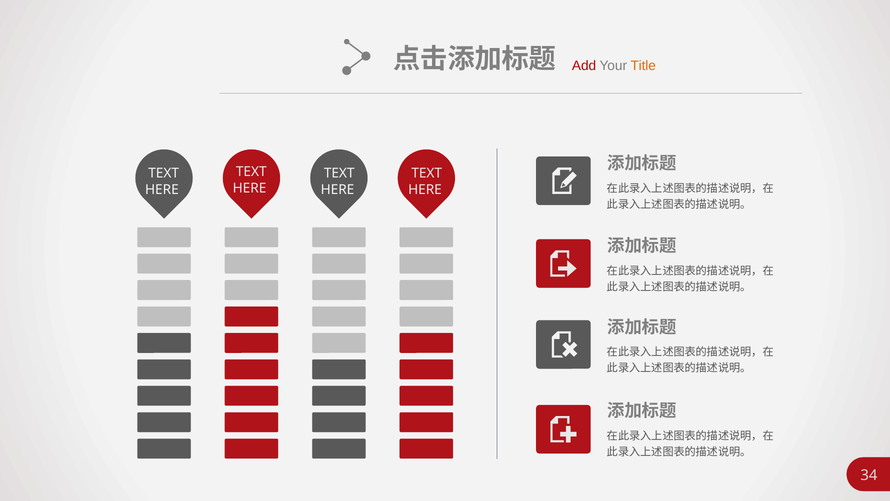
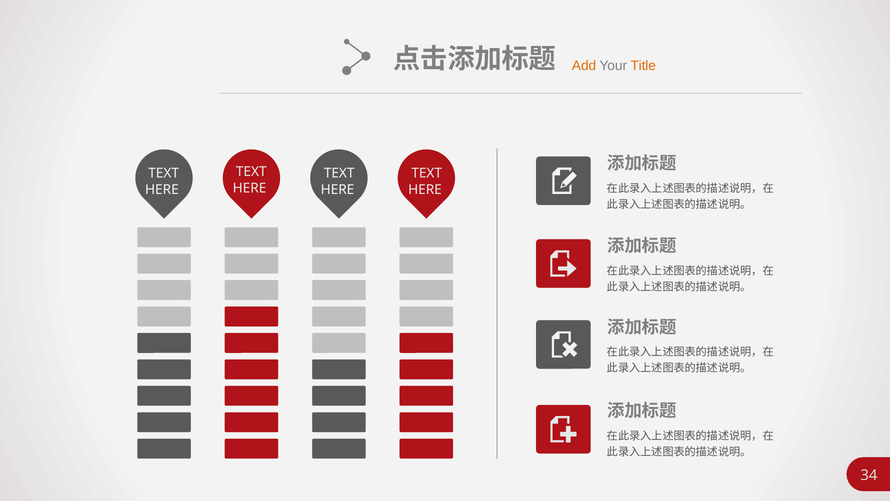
Add colour: red -> orange (584, 66)
